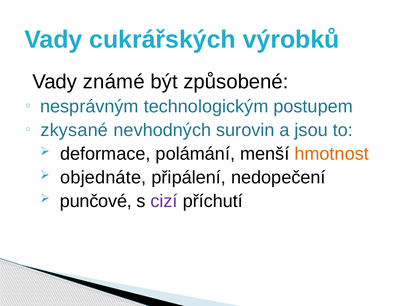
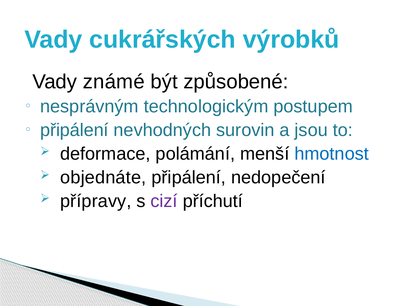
zkysané: zkysané -> připálení (74, 130)
hmotnost colour: orange -> blue (332, 153)
punčové: punčové -> přípravy (96, 201)
